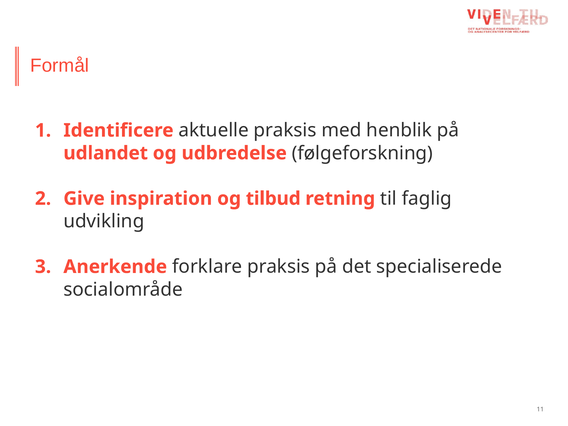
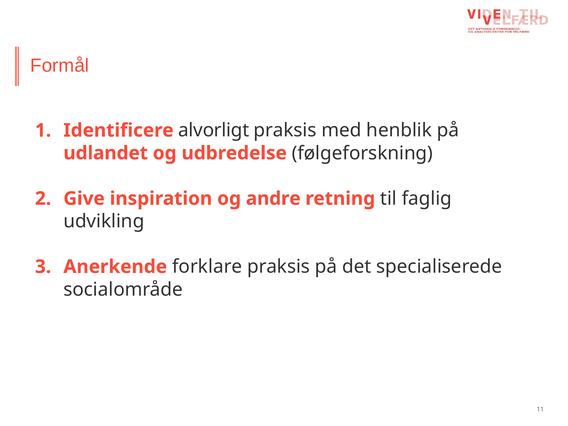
aktuelle: aktuelle -> alvorligt (214, 130)
tilbud: tilbud -> andre (273, 199)
